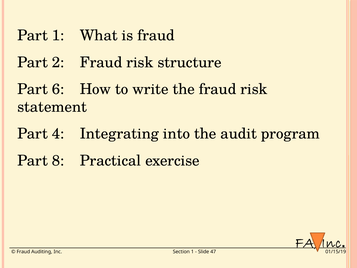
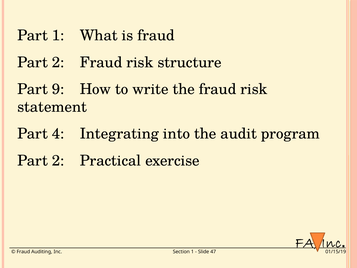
6: 6 -> 9 (58, 89)
8: 8 -> 2 (58, 160)
